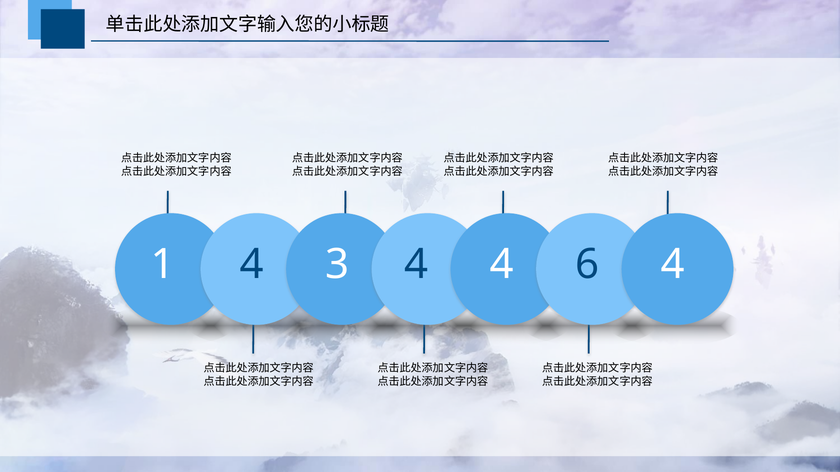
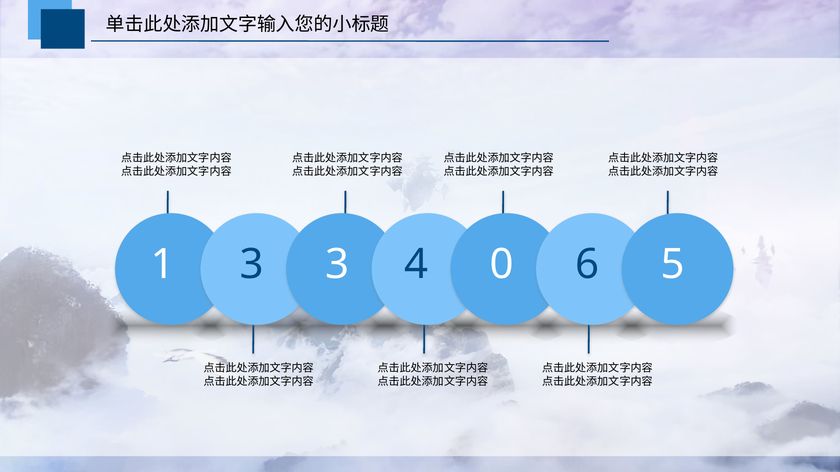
1 4: 4 -> 3 (252, 265)
4 4: 4 -> 0 (502, 265)
6 4: 4 -> 5 (673, 265)
